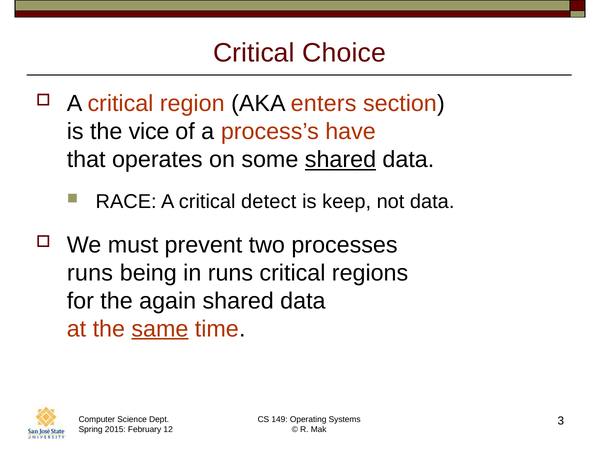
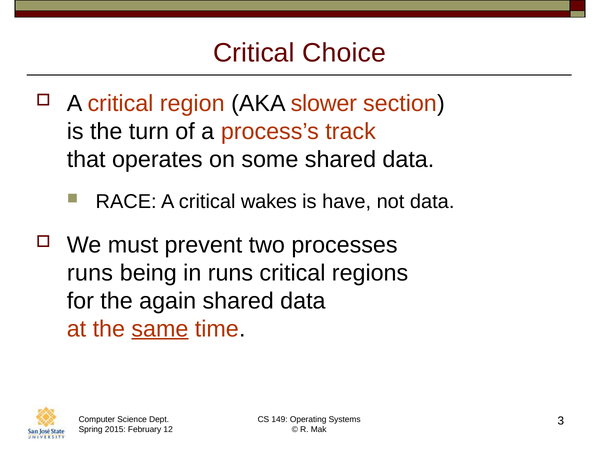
enters: enters -> slower (324, 104)
vice: vice -> turn (149, 132)
have: have -> track (351, 132)
shared underline: present -> none (340, 160)
detect: detect -> wakes (269, 202)
keep: keep -> have (347, 202)
